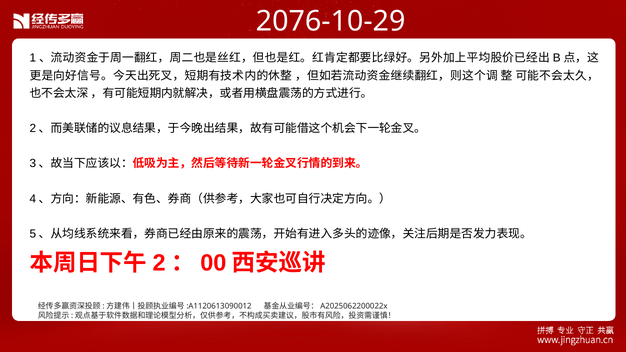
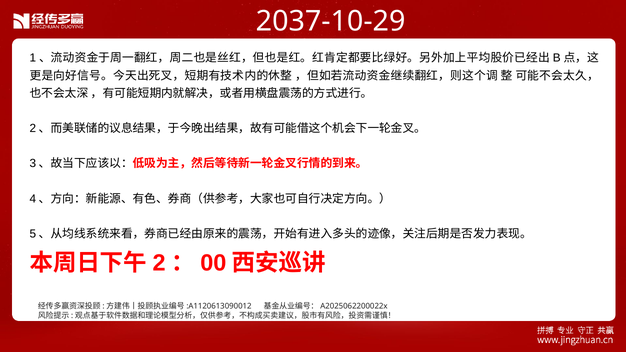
2076-10-29: 2076-10-29 -> 2037-10-29 (331, 22)
